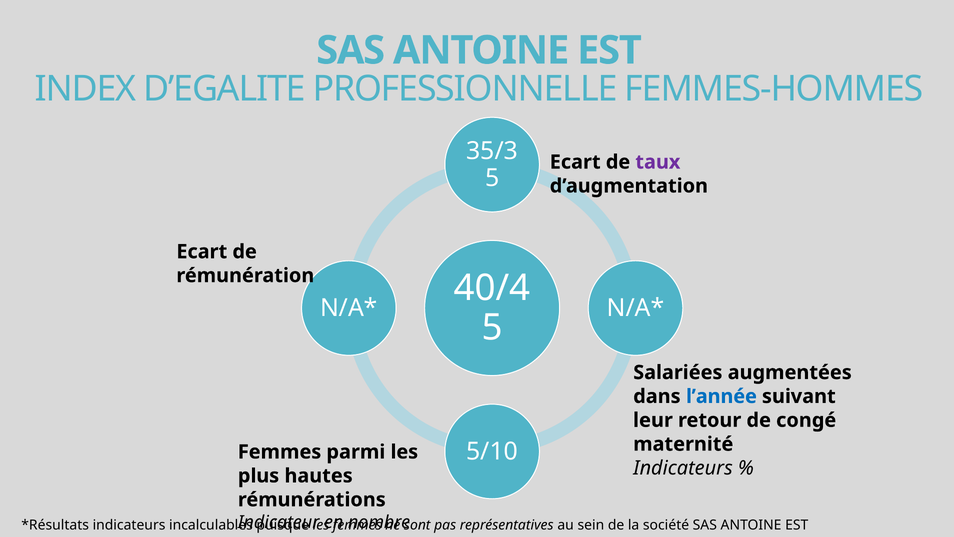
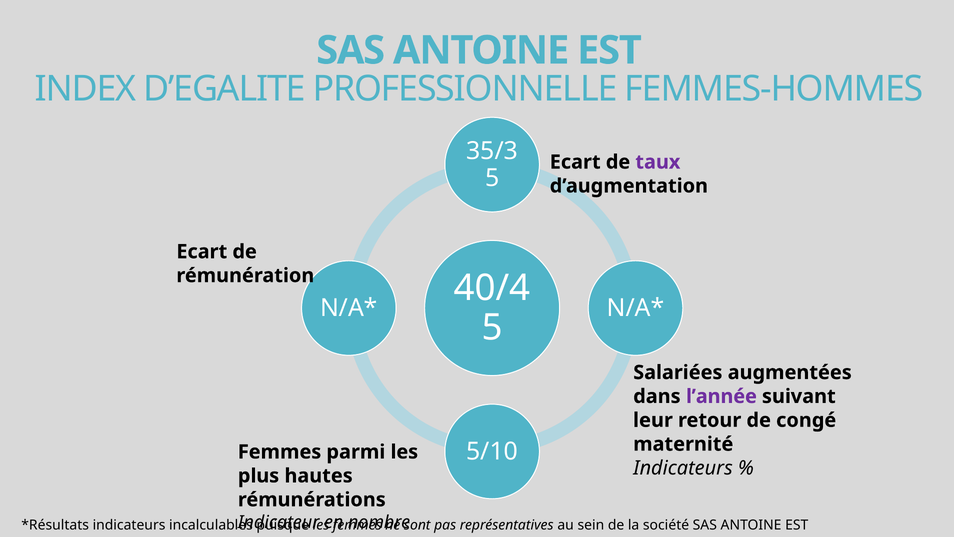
l’année colour: blue -> purple (721, 396)
